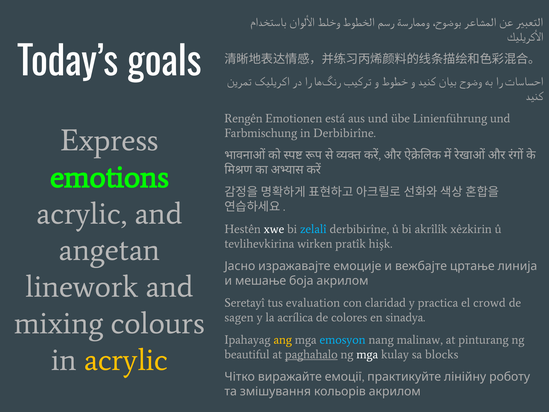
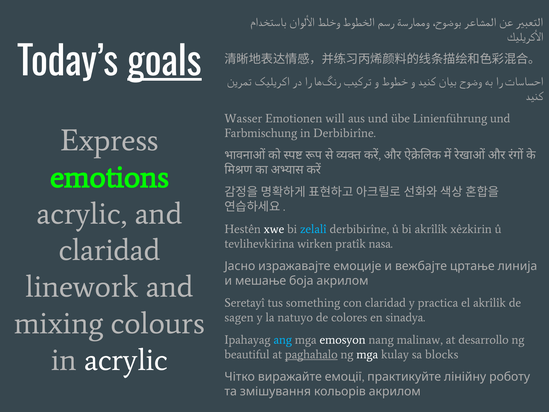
goals underline: none -> present (165, 62)
Rengên: Rengên -> Wasser (243, 118)
está: está -> will (335, 118)
angetan: angetan -> claridad (110, 250)
hişk: hişk -> nasa (381, 244)
evaluation: evaluation -> something (313, 303)
el crowd: crowd -> akrîlîk (489, 303)
acrílica: acrílica -> natuyo (295, 317)
ang colour: yellow -> light blue (283, 340)
emosyon colour: light blue -> white (343, 340)
pinturang: pinturang -> desarrollo (484, 340)
acrylic colour: yellow -> white (126, 360)
